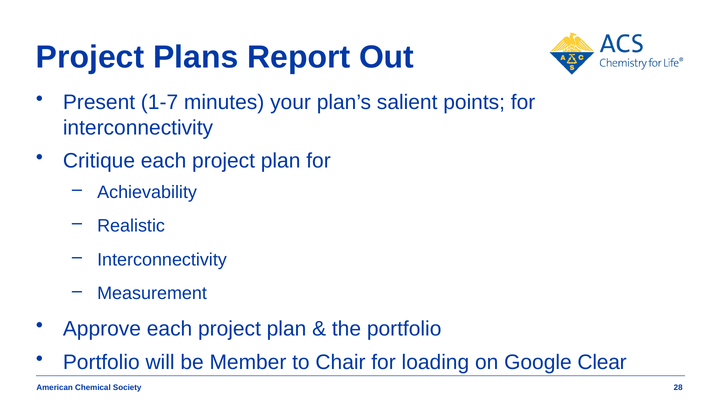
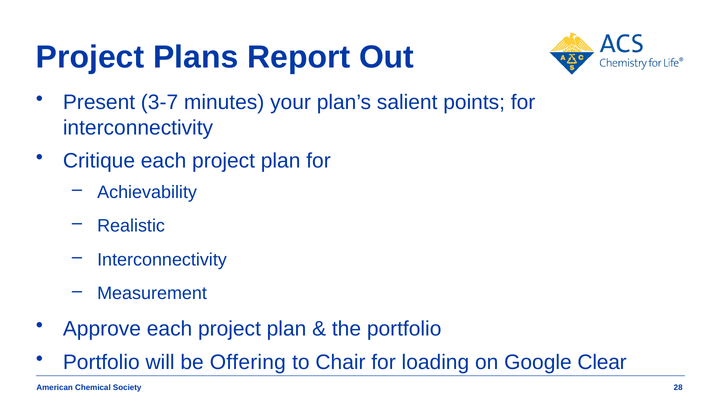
1-7: 1-7 -> 3-7 (160, 103)
Member: Member -> Offering (248, 363)
